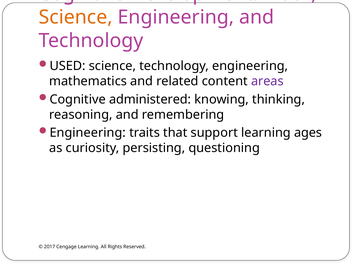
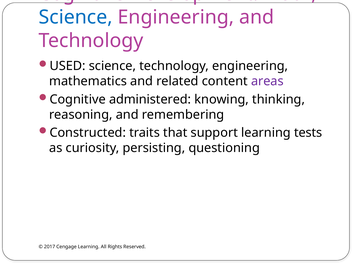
Science colour: orange -> blue (76, 17)
Engineering: Engineering -> Constructed (88, 133)
ages: ages -> tests (308, 133)
